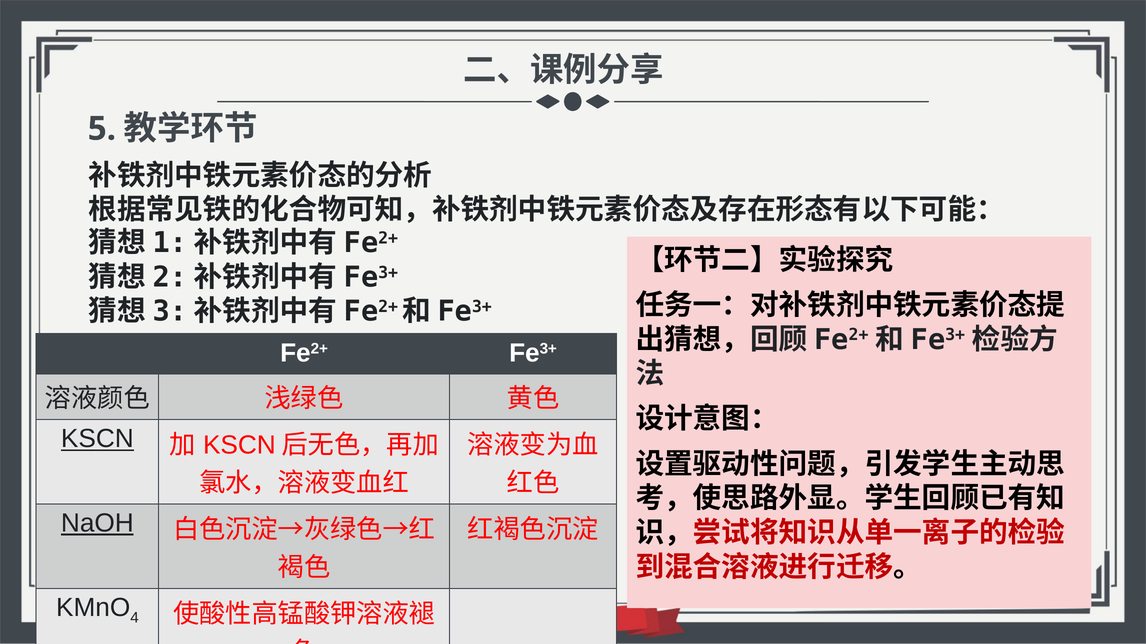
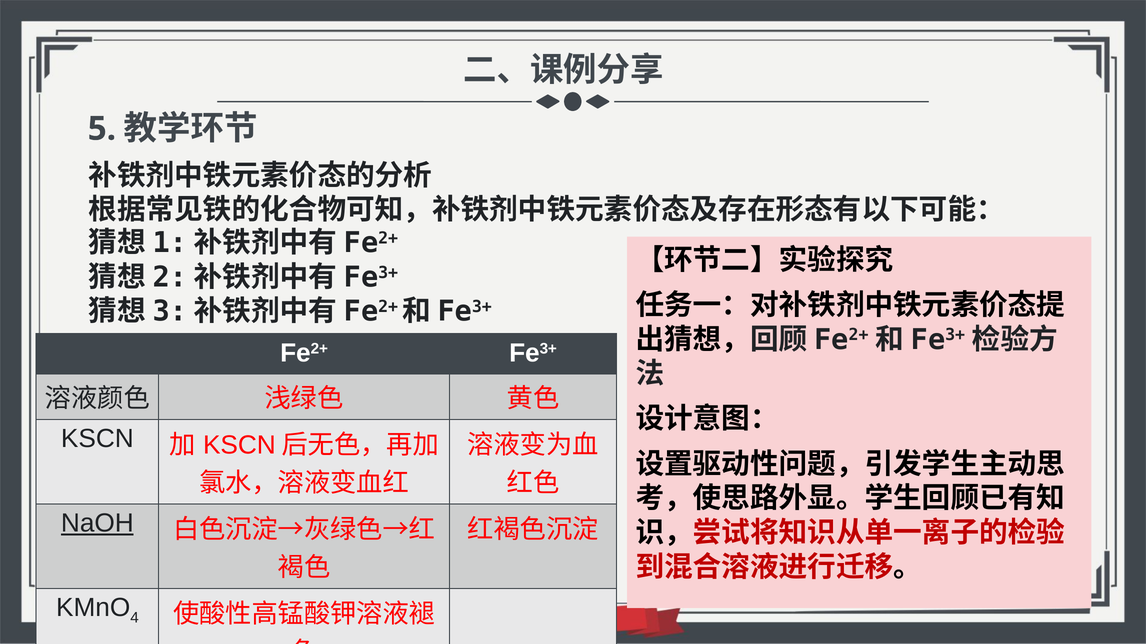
KSCN underline: present -> none (97, 439)
